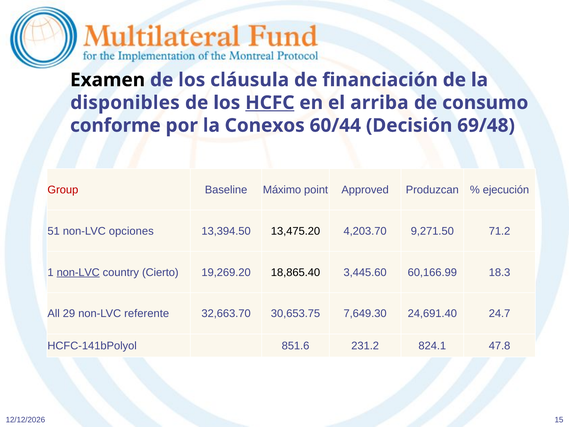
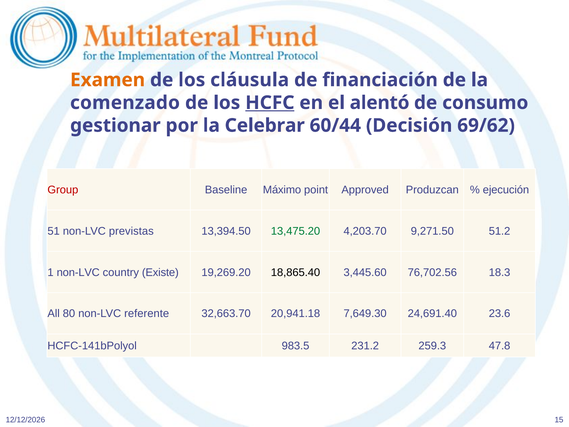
Examen colour: black -> orange (108, 80)
disponibles: disponibles -> comenzado (125, 103)
arriba: arriba -> alentó (380, 103)
conforme: conforme -> gestionar (115, 125)
Conexos: Conexos -> Celebrar (265, 125)
69/48: 69/48 -> 69/62 (486, 125)
opciones: opciones -> previstas (131, 231)
13,475.20 colour: black -> green (296, 231)
71.2: 71.2 -> 51.2 (500, 231)
non-LVC underline: present -> none (78, 272)
Cierto: Cierto -> Existe (160, 272)
60,166.99: 60,166.99 -> 76,702.56 (432, 272)
29: 29 -> 80 (69, 313)
30,653.75: 30,653.75 -> 20,941.18 (296, 313)
24.7: 24.7 -> 23.6 (500, 313)
851.6: 851.6 -> 983.5 (296, 346)
824.1: 824.1 -> 259.3 (432, 346)
